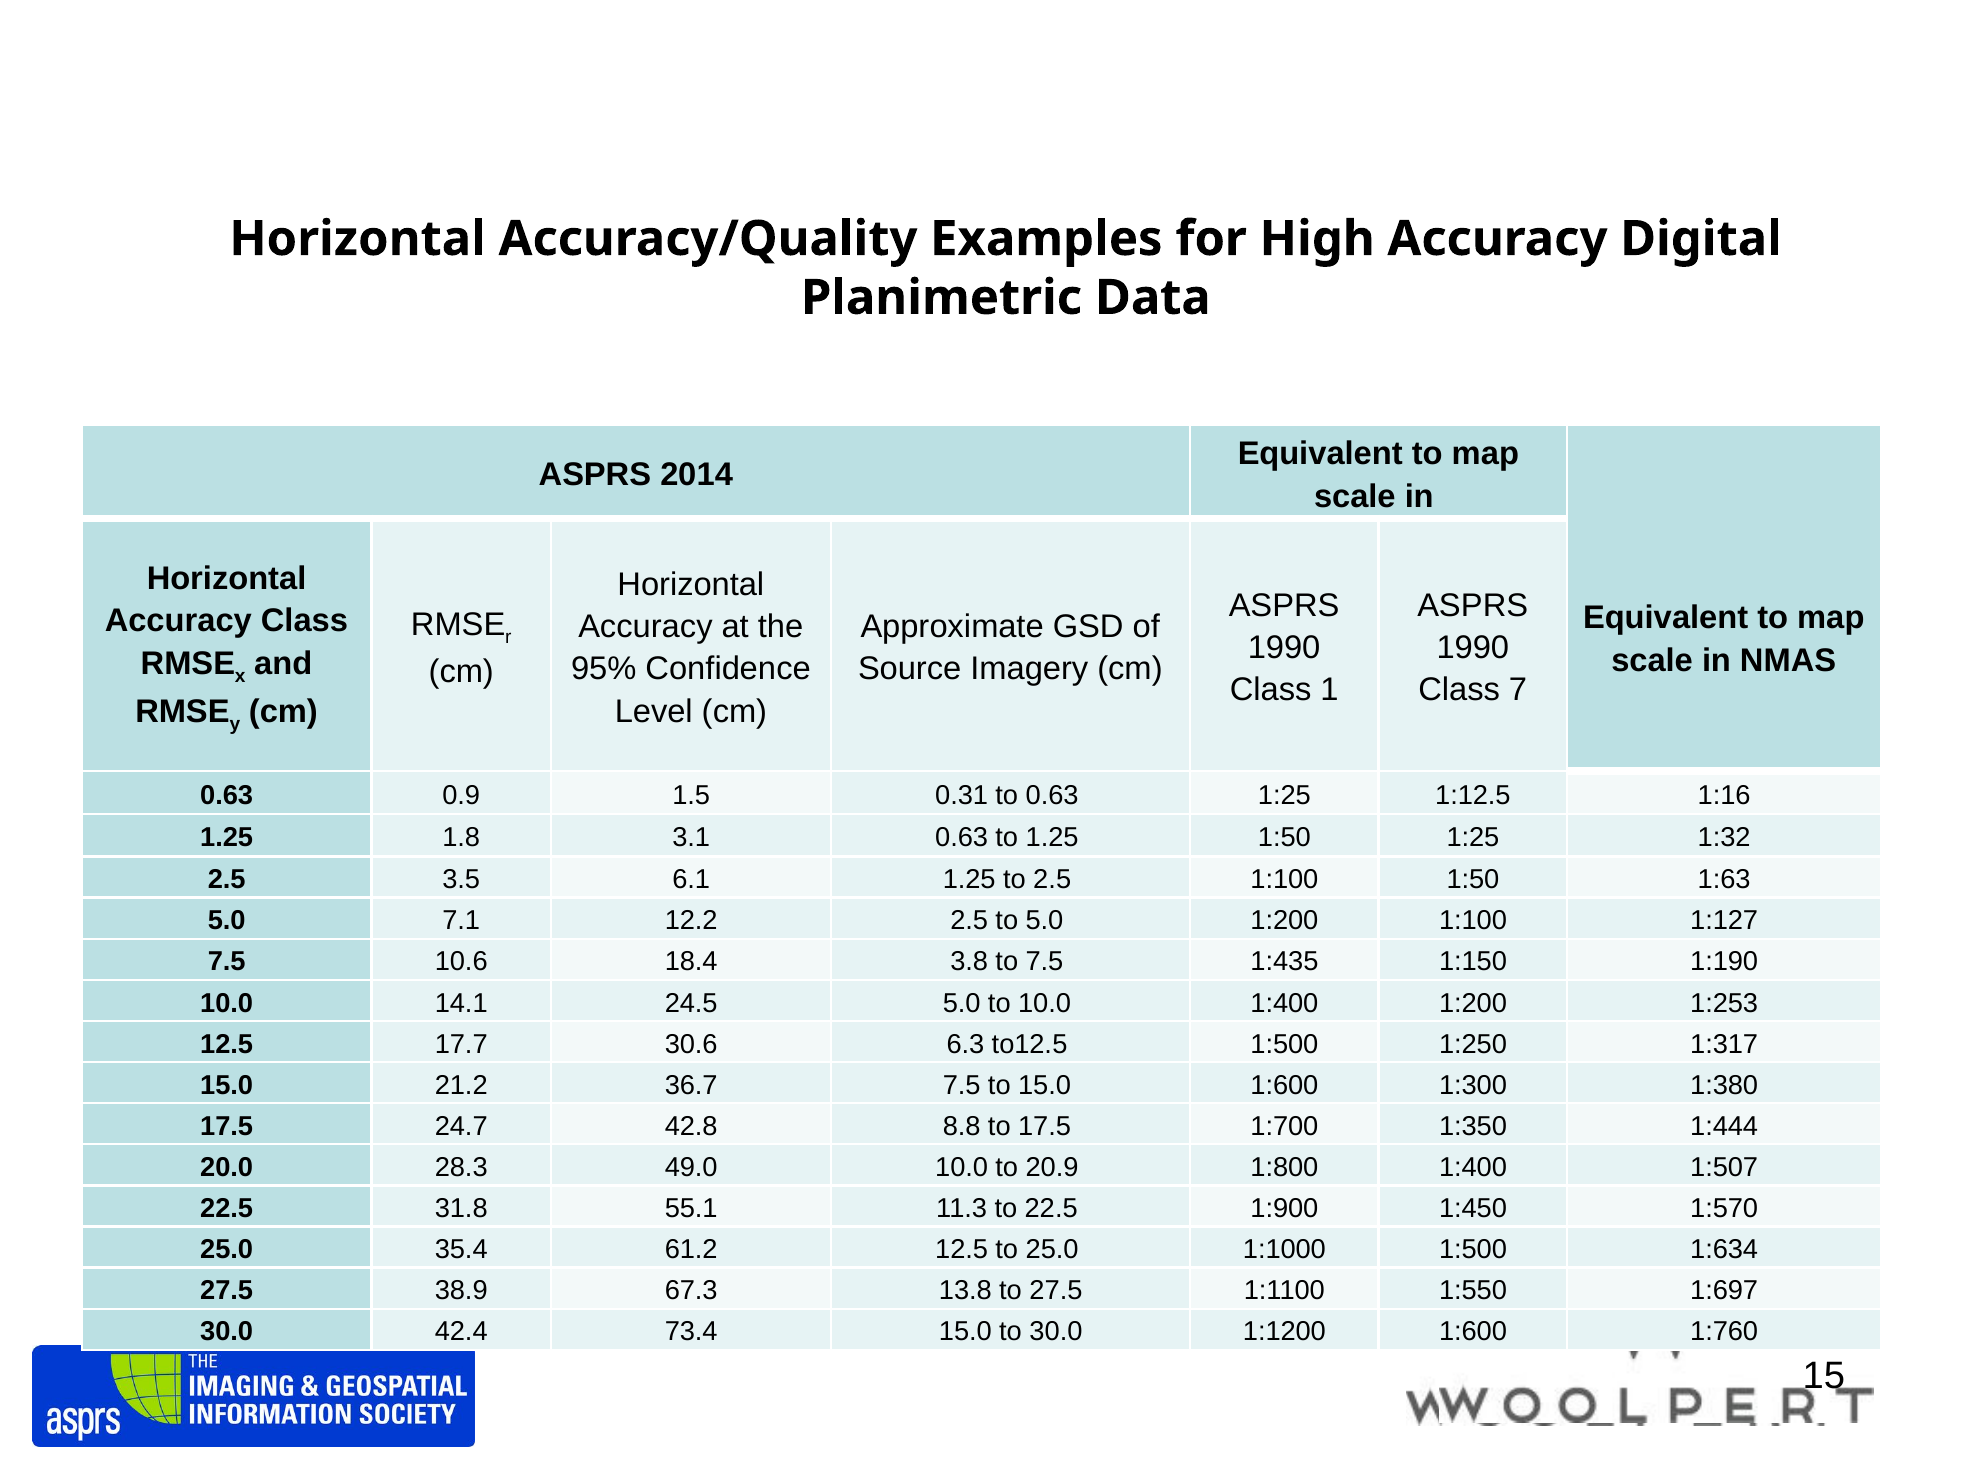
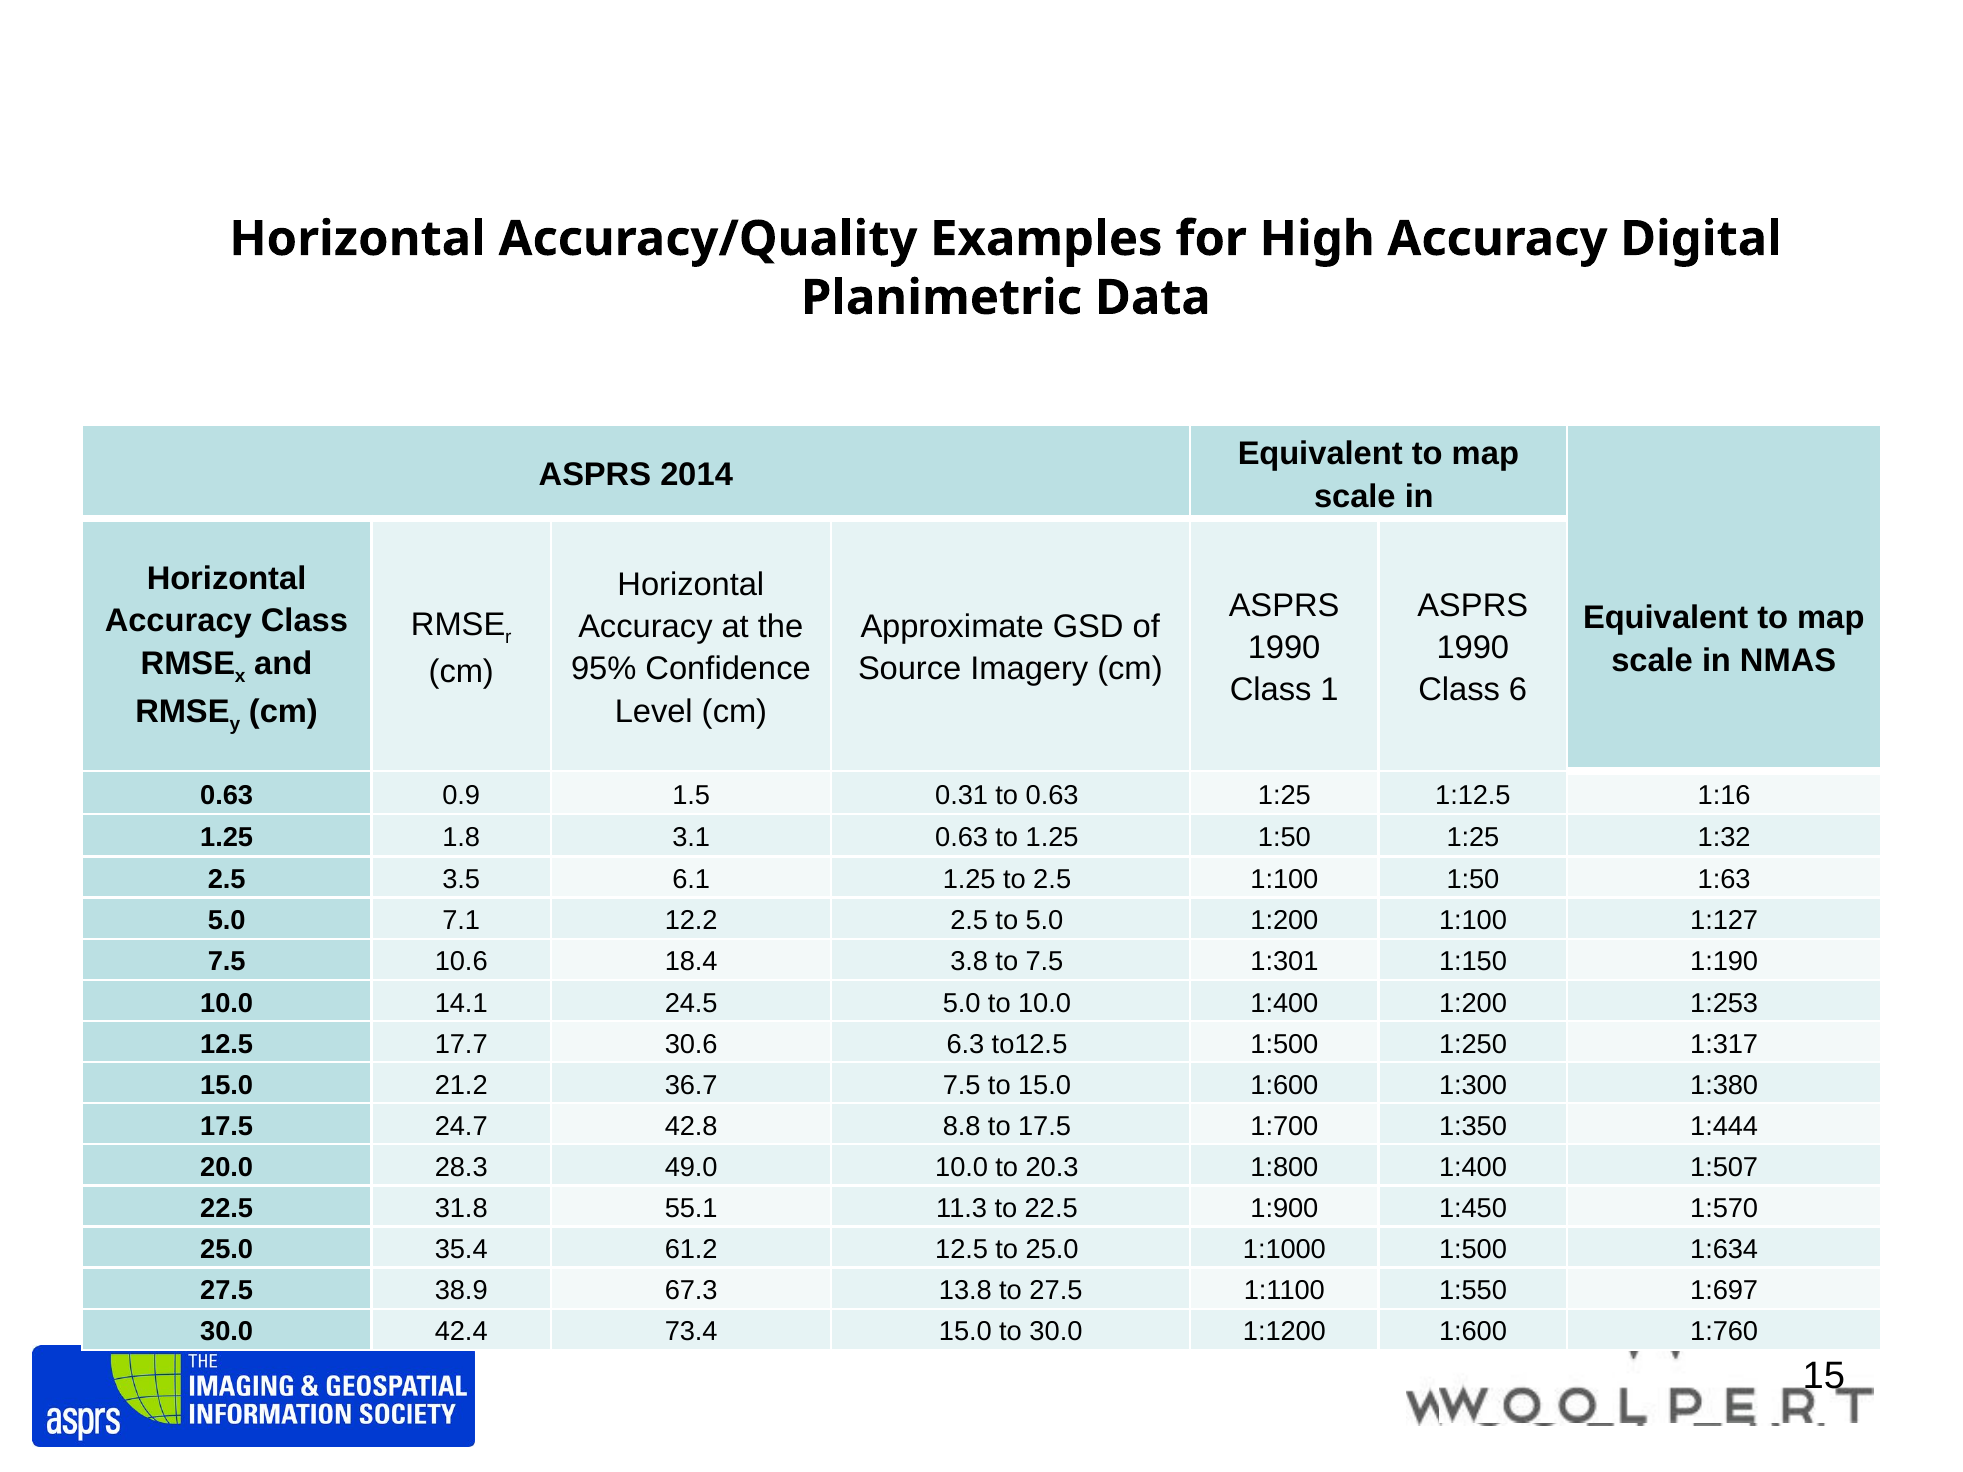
7: 7 -> 6 (1518, 690)
1:435: 1:435 -> 1:301 (1284, 962)
20.9: 20.9 -> 20.3 (1052, 1168)
